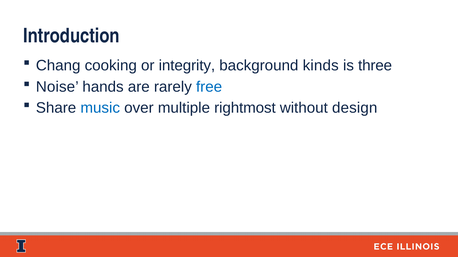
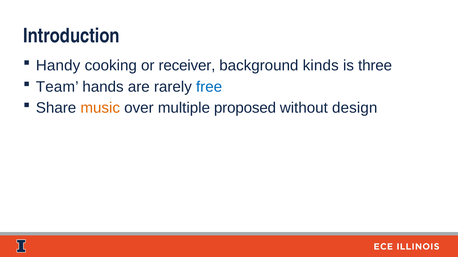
Chang: Chang -> Handy (58, 66)
integrity: integrity -> receiver (187, 66)
Noise: Noise -> Team (57, 87)
music colour: blue -> orange (100, 108)
rightmost: rightmost -> proposed (245, 108)
